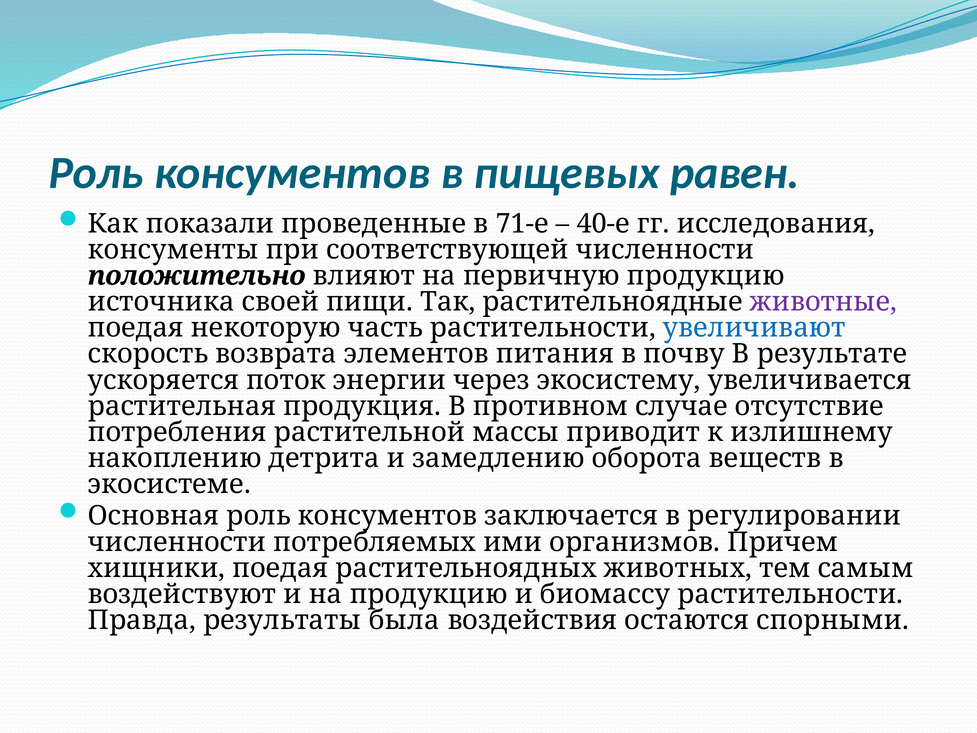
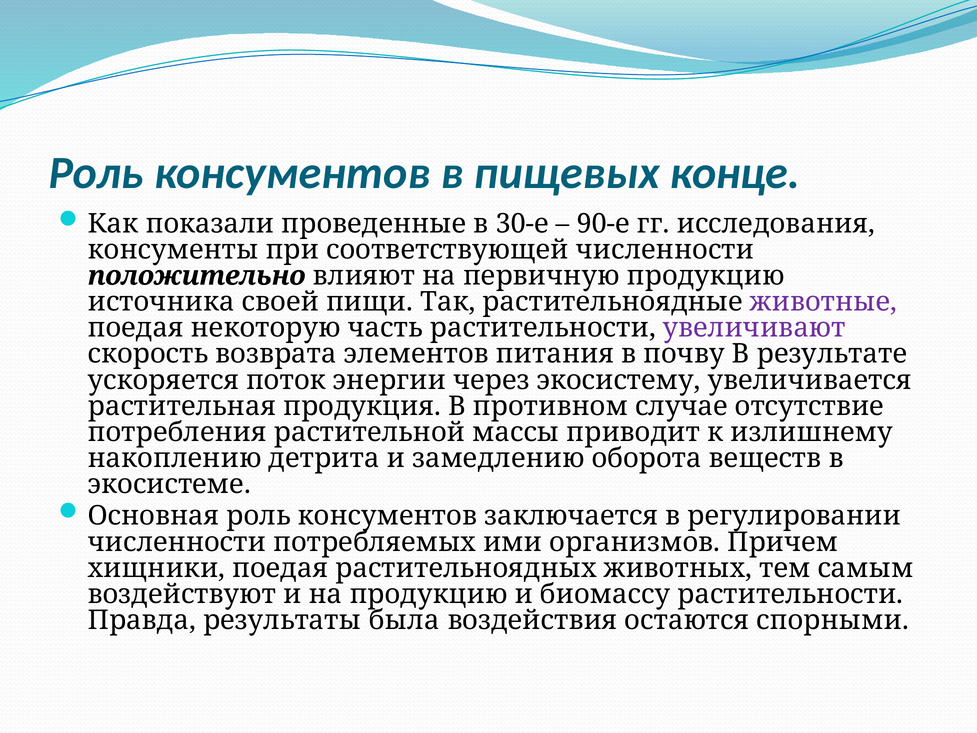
равен: равен -> конце (735, 173)
71-е: 71-е -> 30-е (522, 224)
40-е: 40-е -> 90-е (603, 224)
увеличивают colour: blue -> purple (754, 328)
